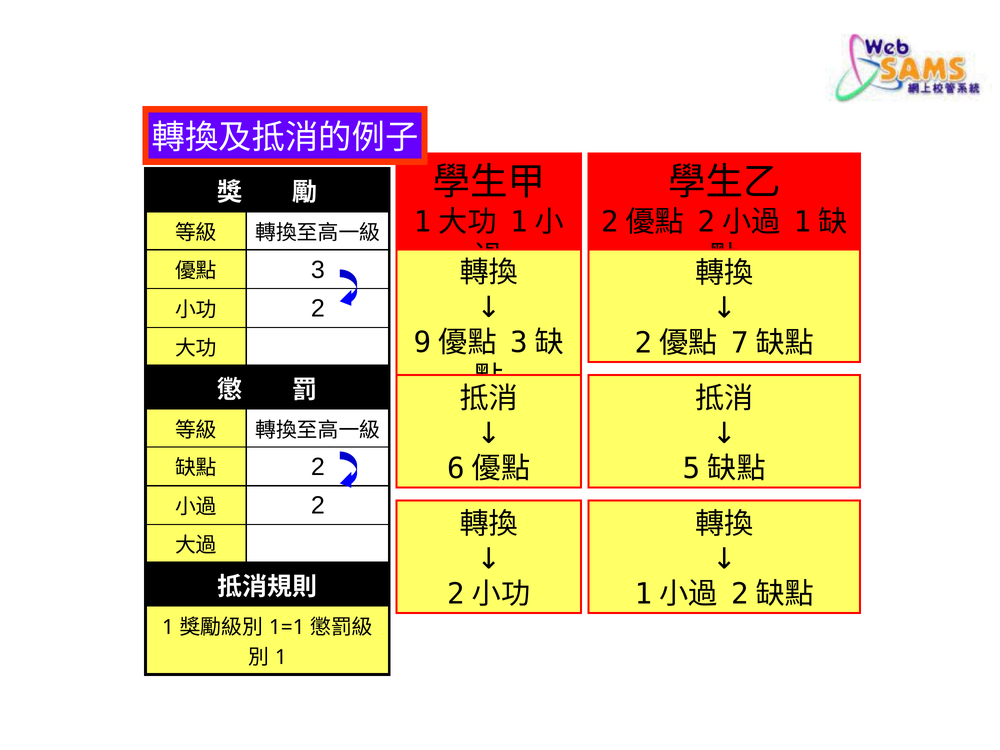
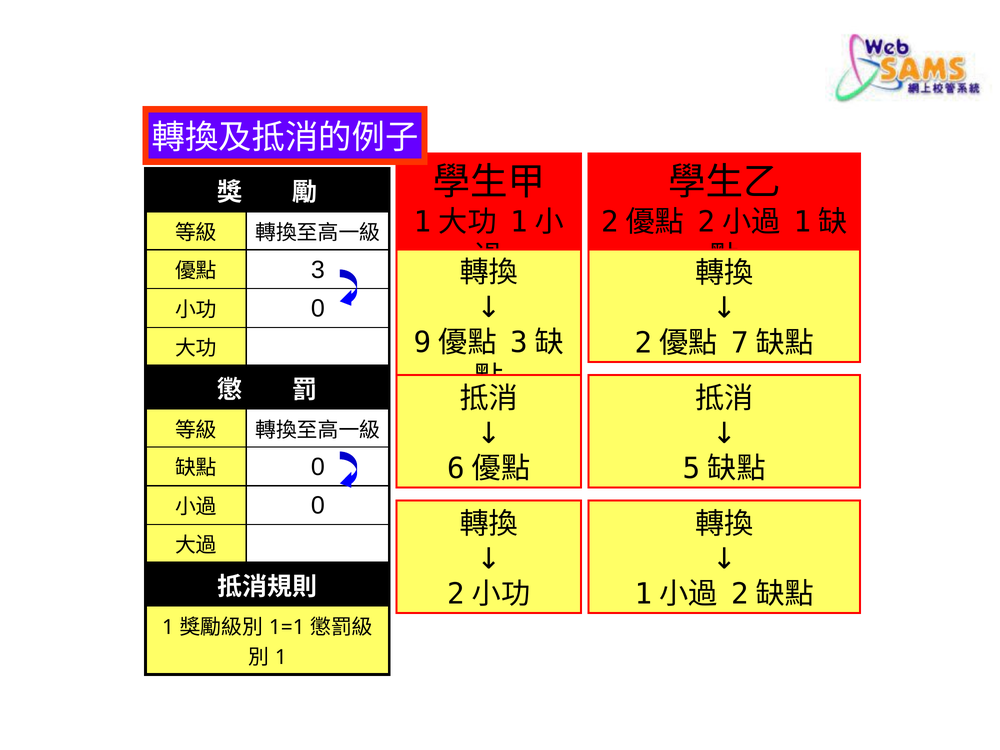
2: 2 -> 0 (318, 309)
2: 2 -> 0 (318, 467)
2: 2 -> 0 (318, 506)
